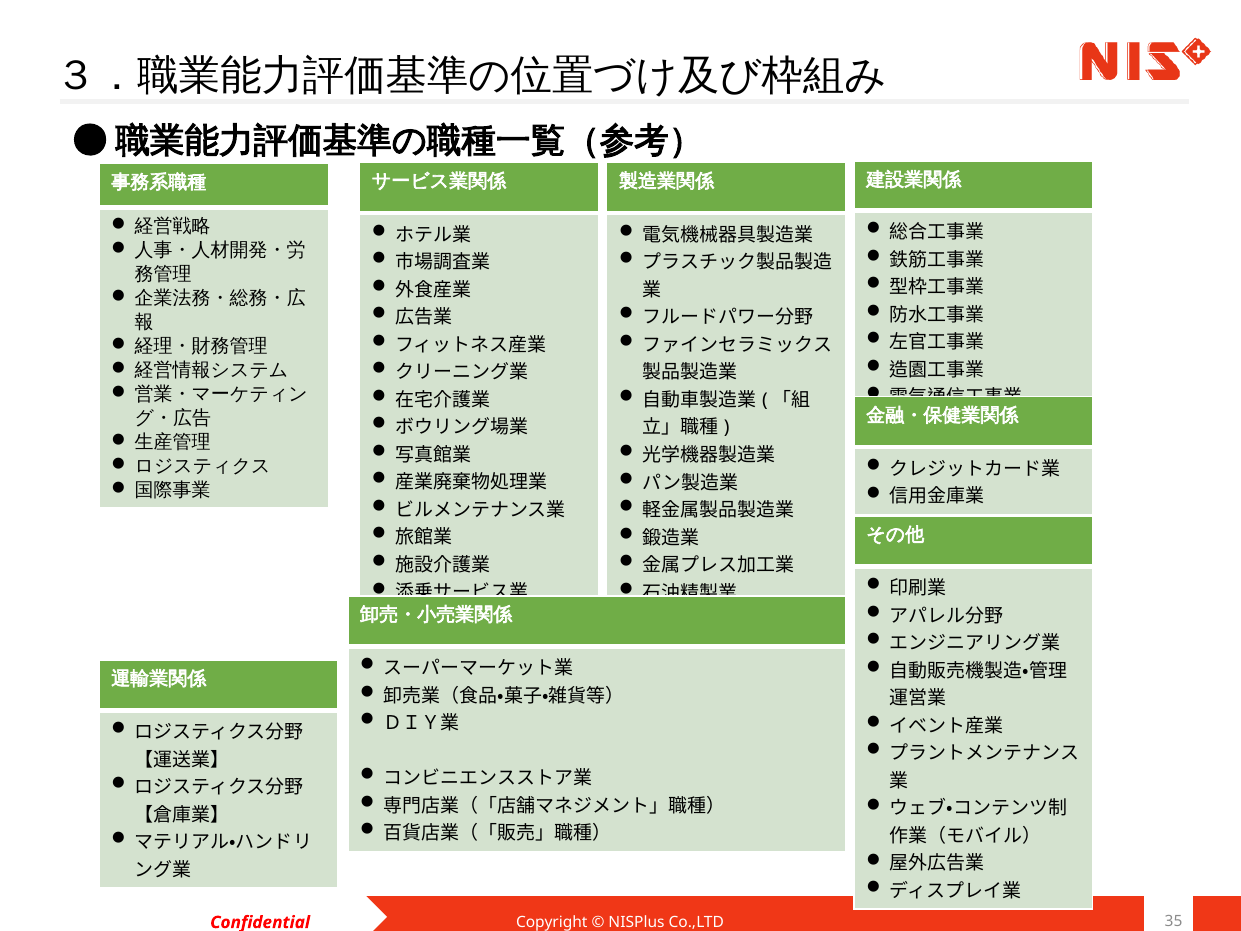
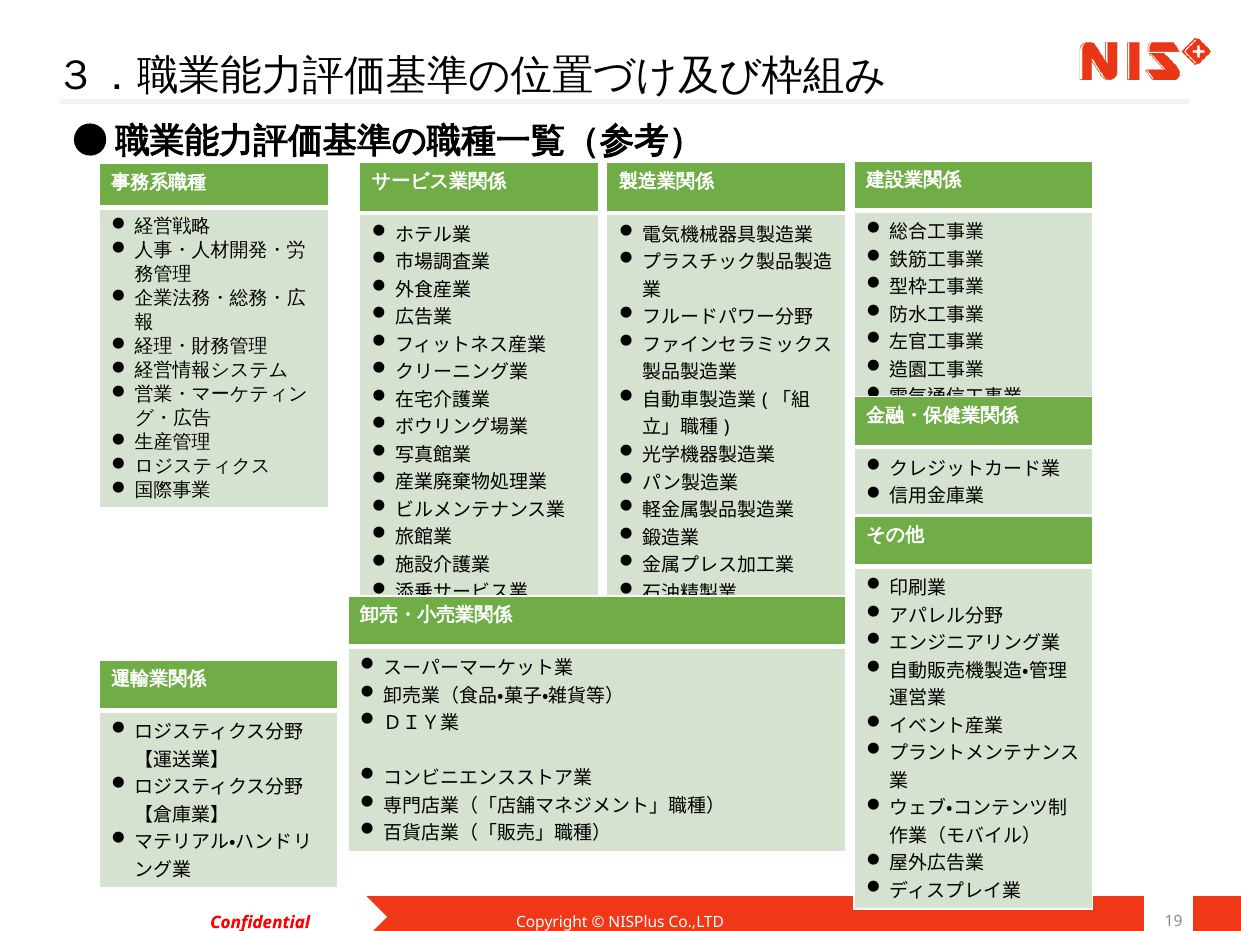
35: 35 -> 19 (1174, 921)
